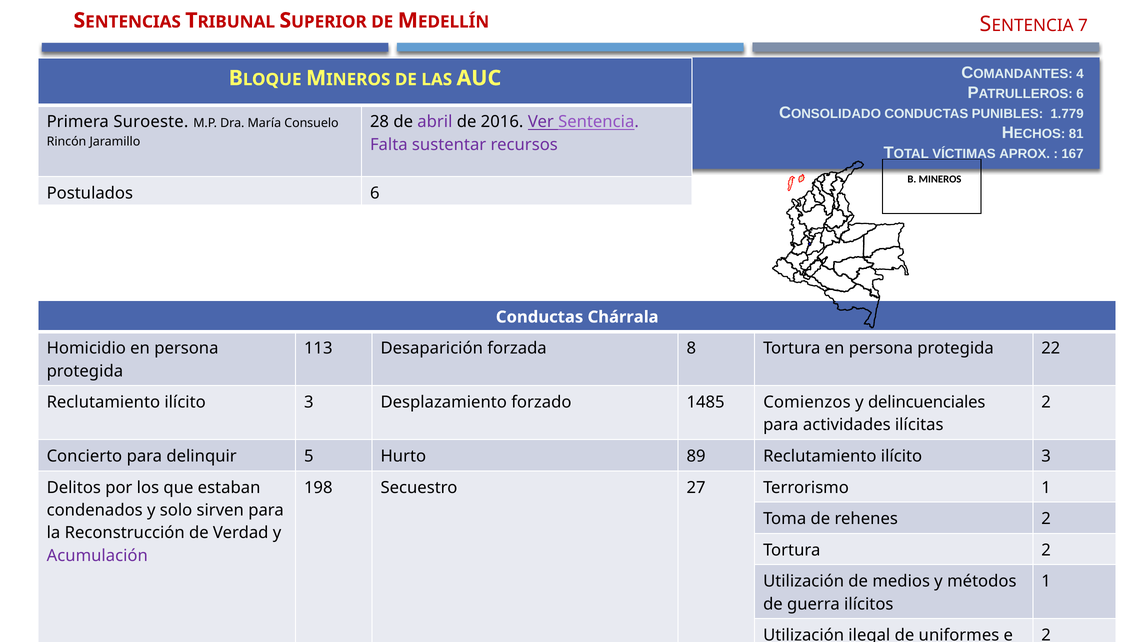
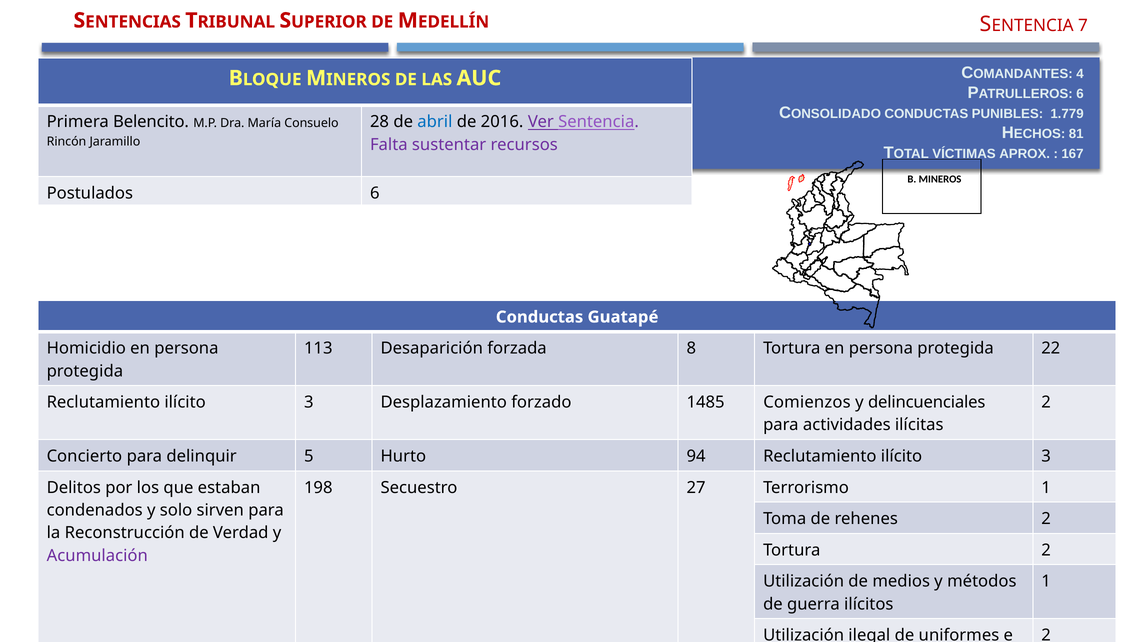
Suroeste: Suroeste -> Belencito (151, 122)
abril colour: purple -> blue (435, 122)
Chárrala: Chárrala -> Guatapé (623, 317)
89: 89 -> 94 (696, 456)
